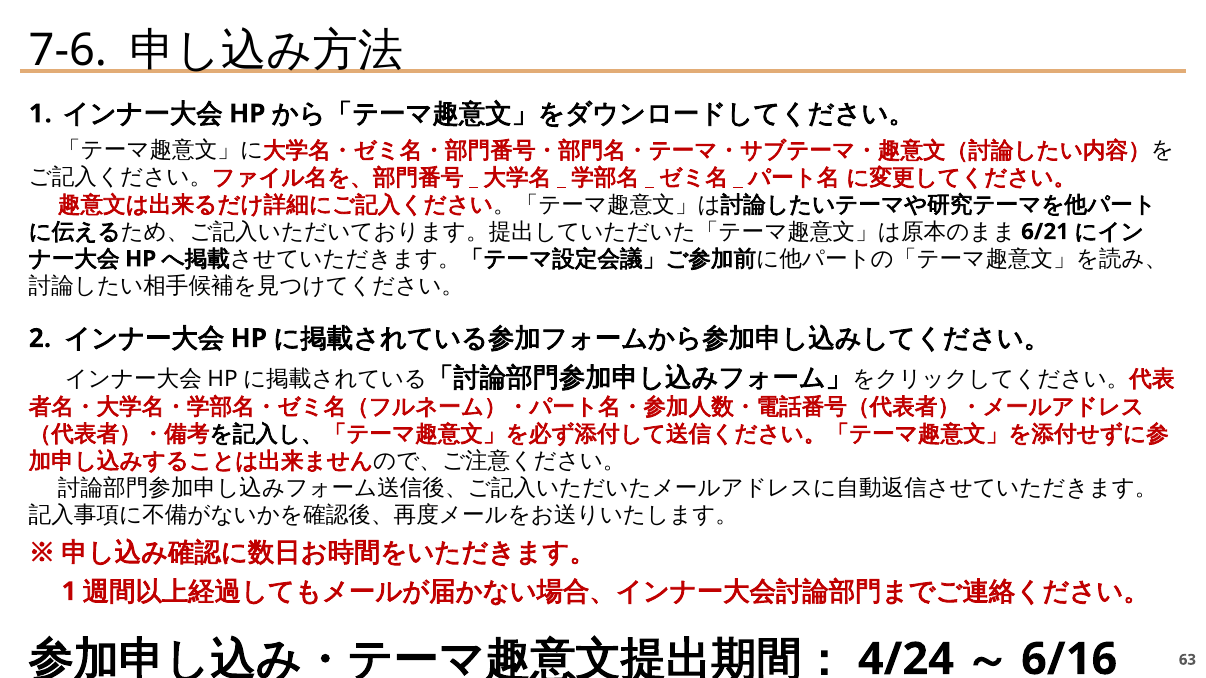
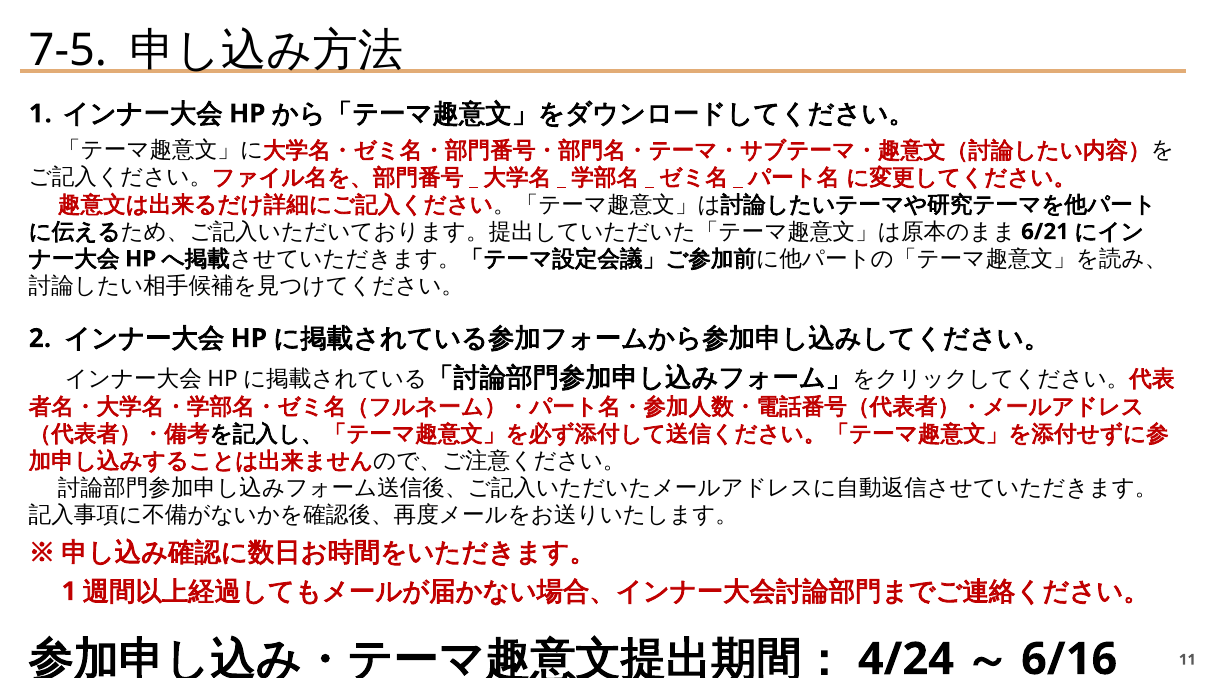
7-6: 7-6 -> 7-5 (68, 51)
63: 63 -> 11 (1187, 660)
